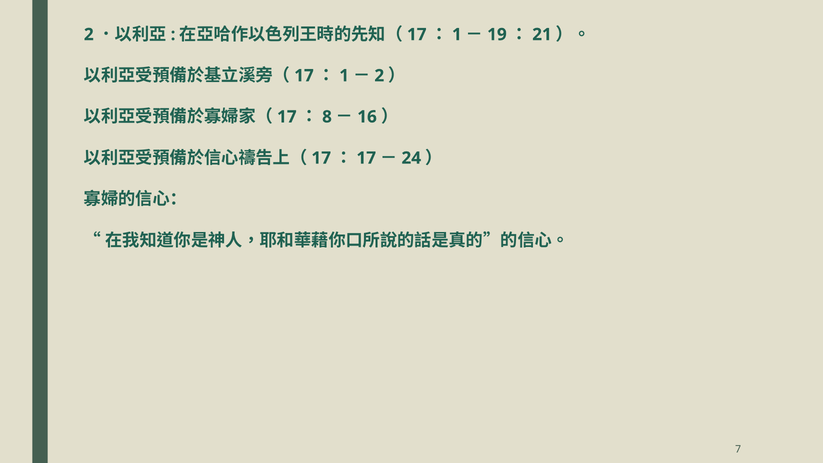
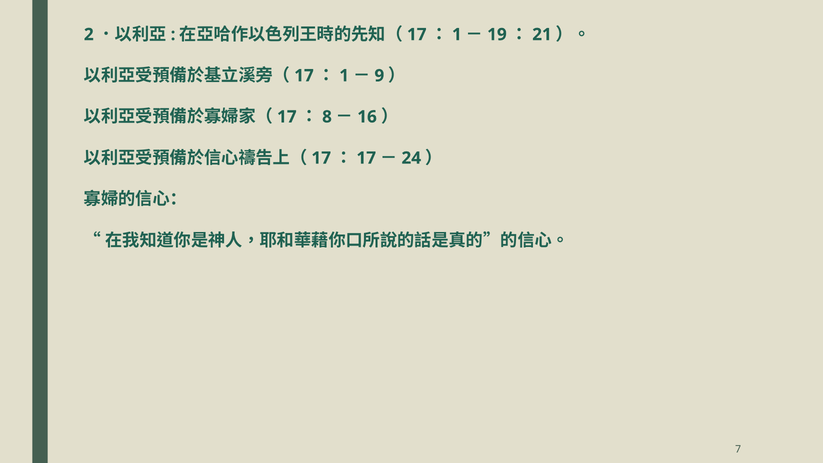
2: 2 -> 9 (379, 76)
